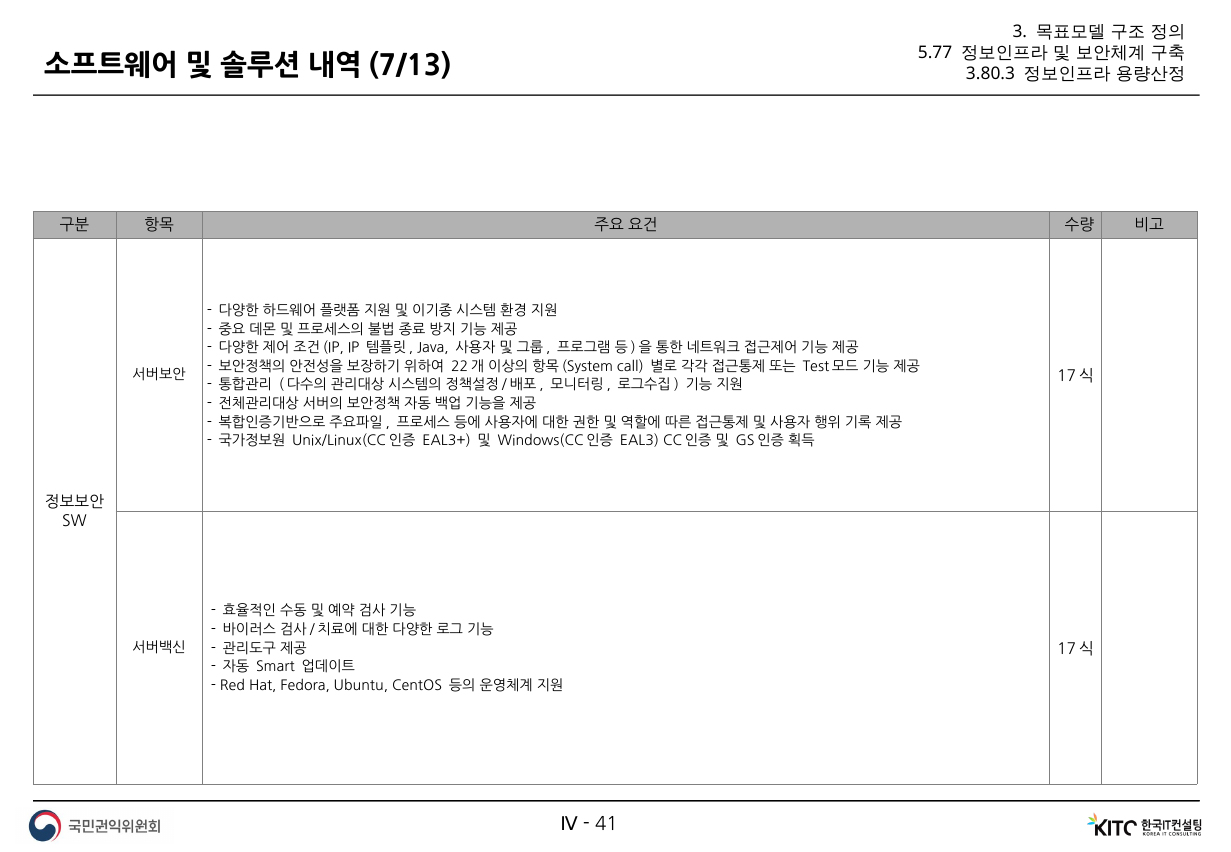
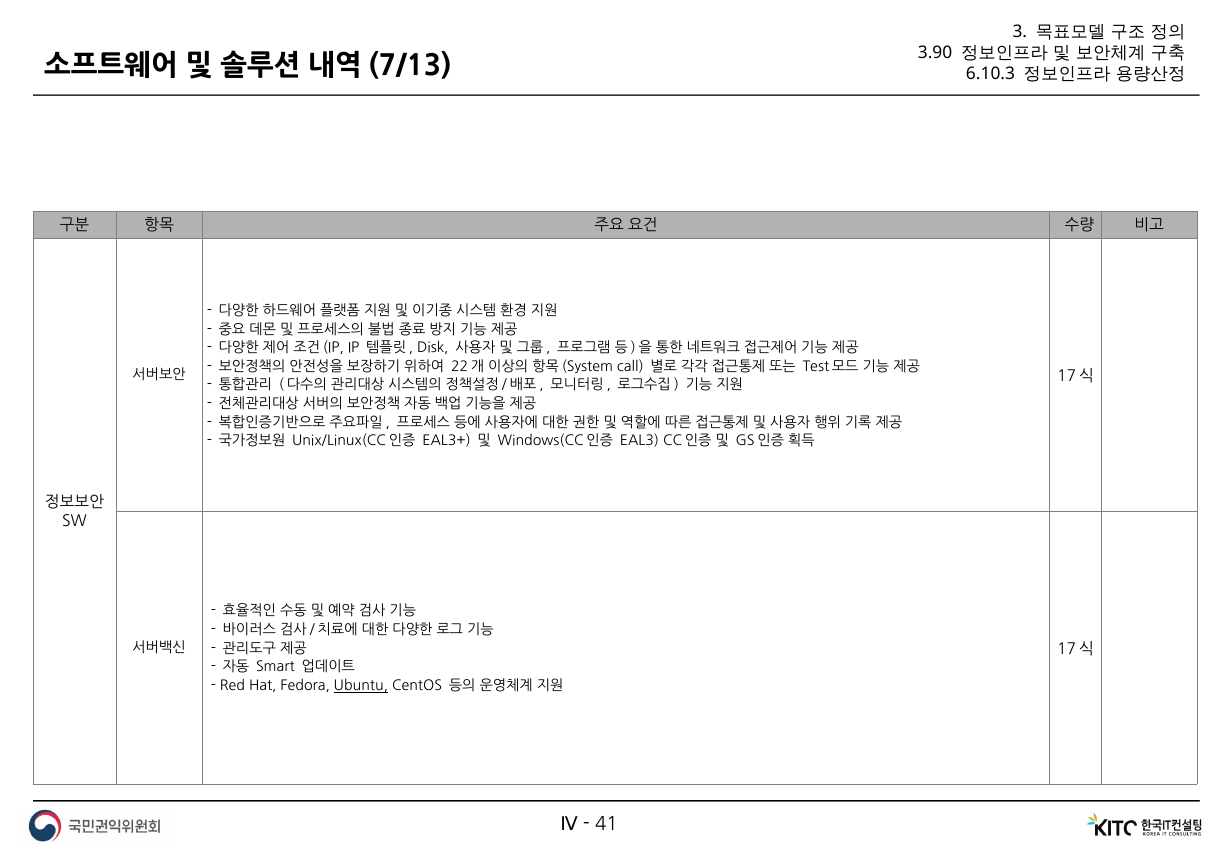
5.77: 5.77 -> 3.90 (935, 53)
3.80.3: 3.80.3 -> 6.10.3 (991, 74)
Java: Java -> Disk (433, 348)
Ubuntu underline: none -> present (361, 686)
